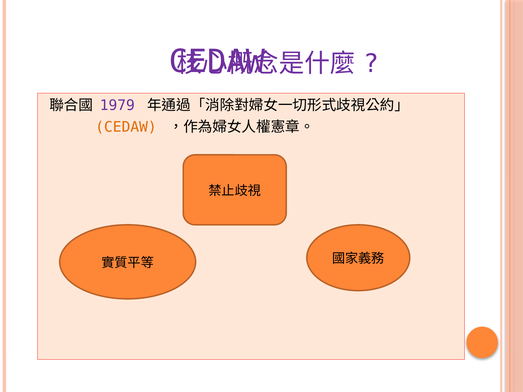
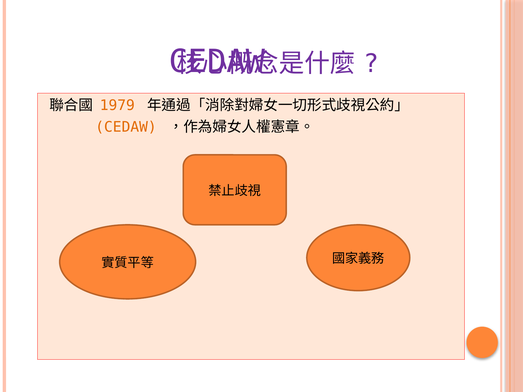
1979 colour: purple -> orange (117, 105)
